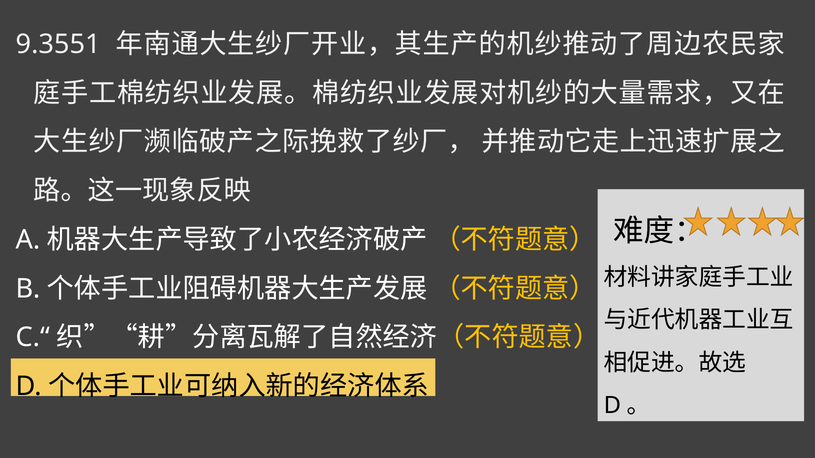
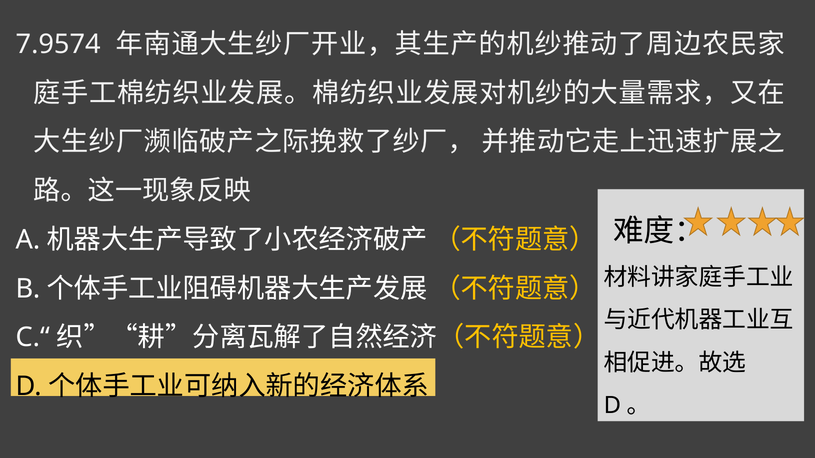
9.3551: 9.3551 -> 7.9574 (58, 44)
